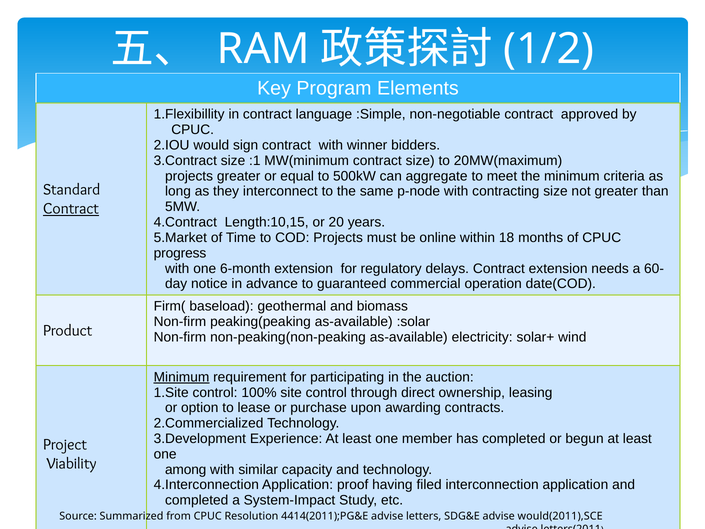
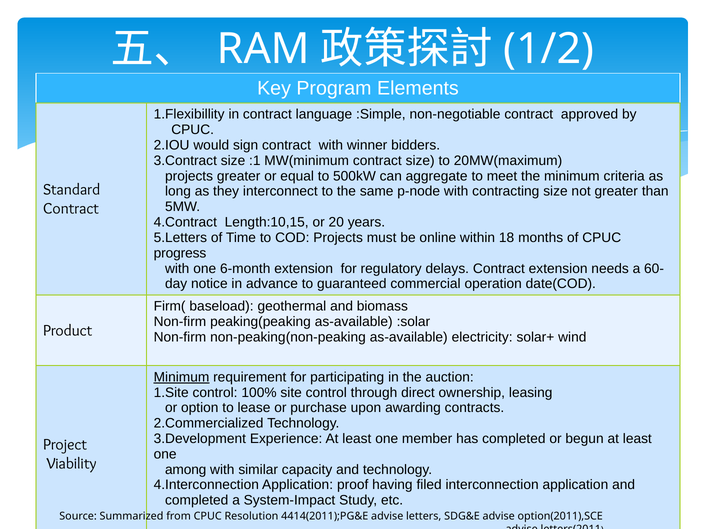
Contract underline: present -> none (71, 209)
5.Market: 5.Market -> 5.Letters (180, 238)
would(2011),SCE: would(2011),SCE -> option(2011),SCE (560, 516)
